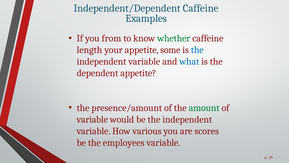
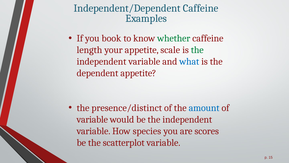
from: from -> book (111, 38)
some: some -> scale (170, 50)
the colour: blue -> green (197, 50)
presence/amount: presence/amount -> presence/distinct (127, 108)
amount colour: green -> blue (204, 108)
various: various -> species (147, 131)
employees: employees -> scatterplot (124, 142)
